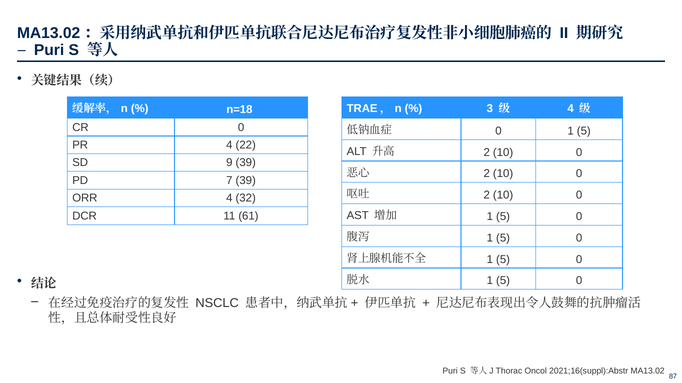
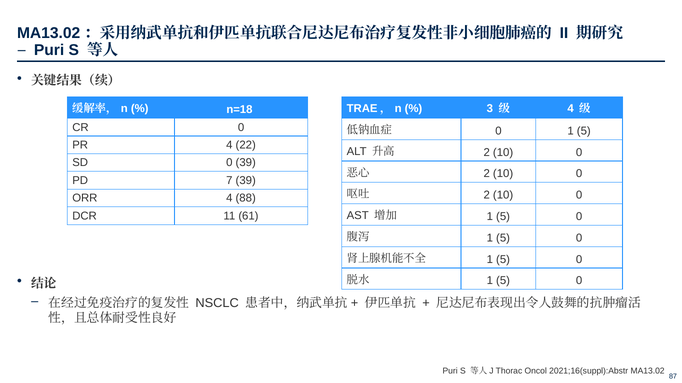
SD 9: 9 -> 0 (229, 163)
32: 32 -> 88 (246, 199)
